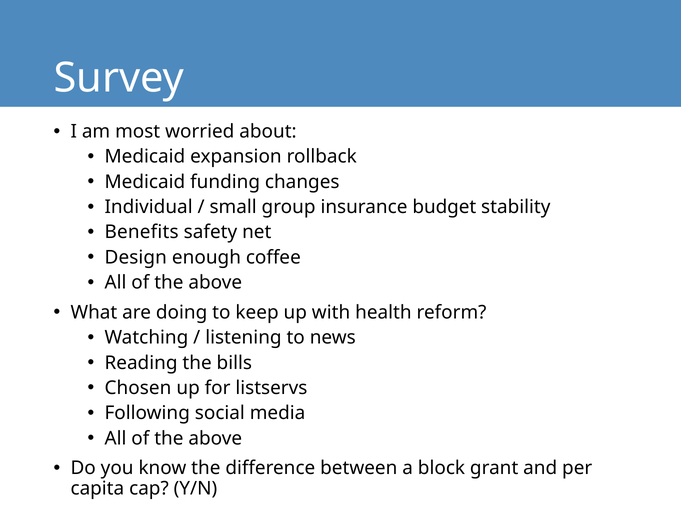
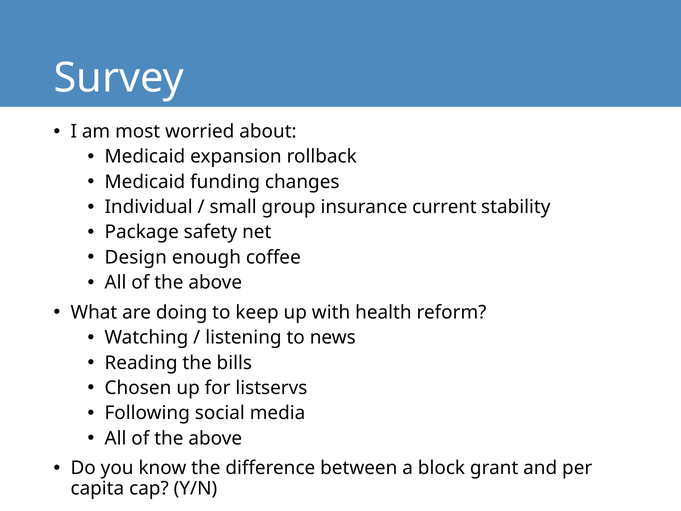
budget: budget -> current (444, 207)
Benefits: Benefits -> Package (142, 232)
